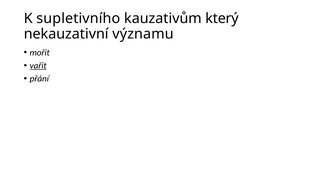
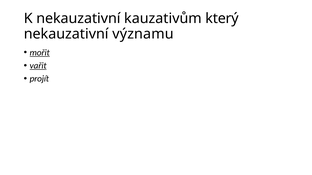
K supletivního: supletivního -> nekauzativní (78, 18)
mořit underline: none -> present (40, 53)
přání: přání -> projít (39, 79)
